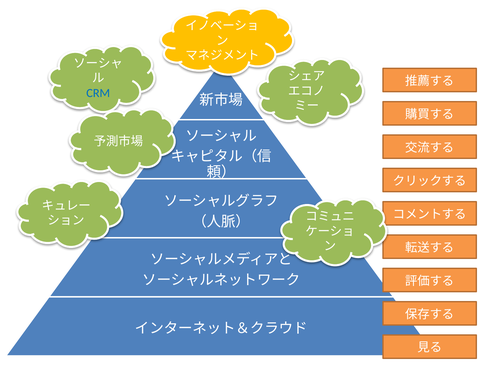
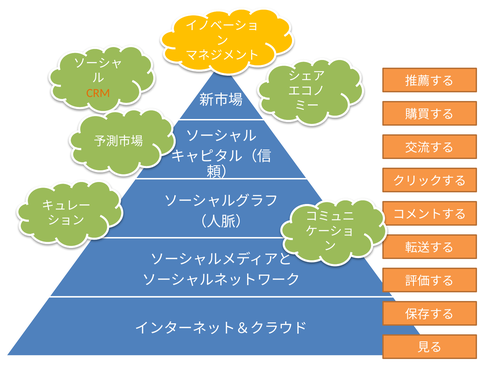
CRM colour: blue -> orange (98, 93)
